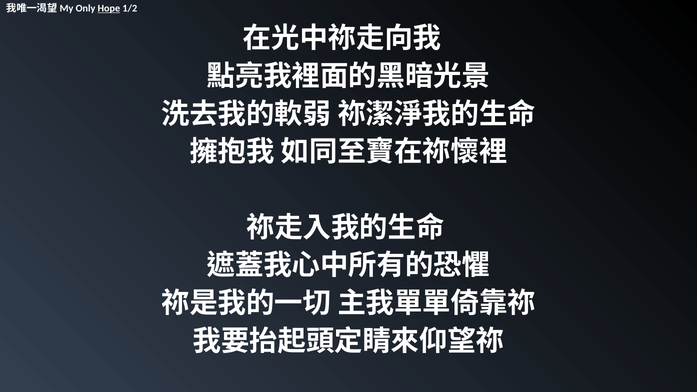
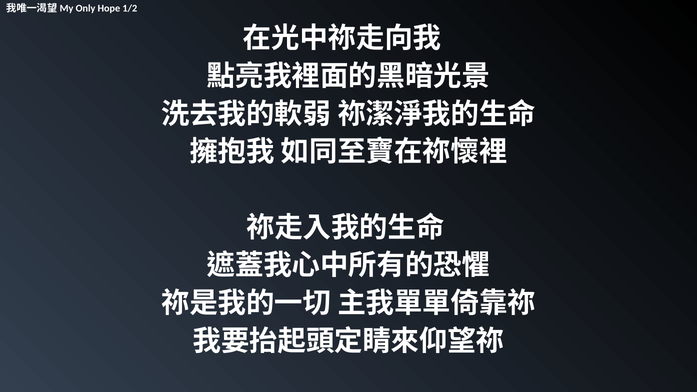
Hope underline: present -> none (109, 9)
